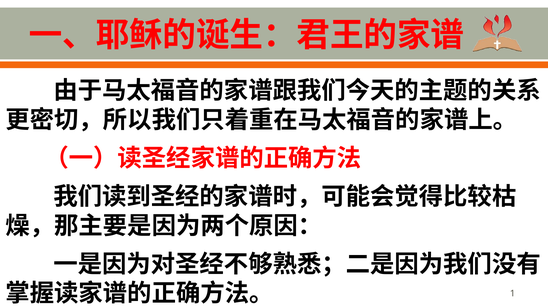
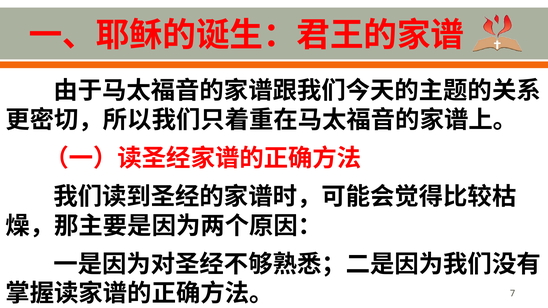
1: 1 -> 7 (513, 294)
